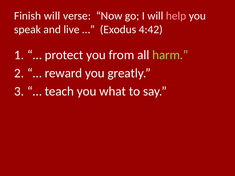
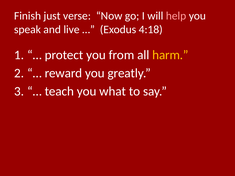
Finish will: will -> just (52, 16)
4:42: 4:42 -> 4:18 (151, 30)
harm colour: light green -> yellow (170, 55)
